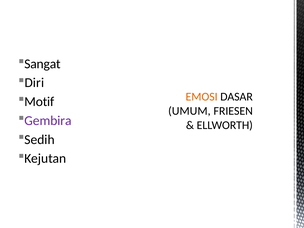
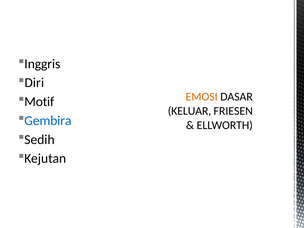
Sangat: Sangat -> Inggris (42, 64)
UMUM: UMUM -> KELUAR (189, 111)
Gembira colour: purple -> blue (48, 121)
